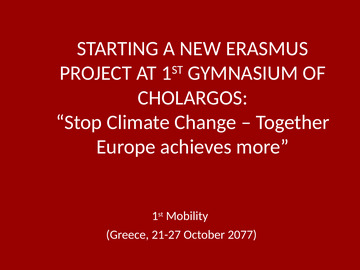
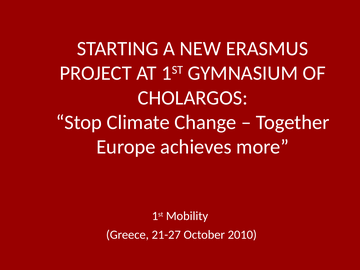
2077: 2077 -> 2010 (242, 235)
